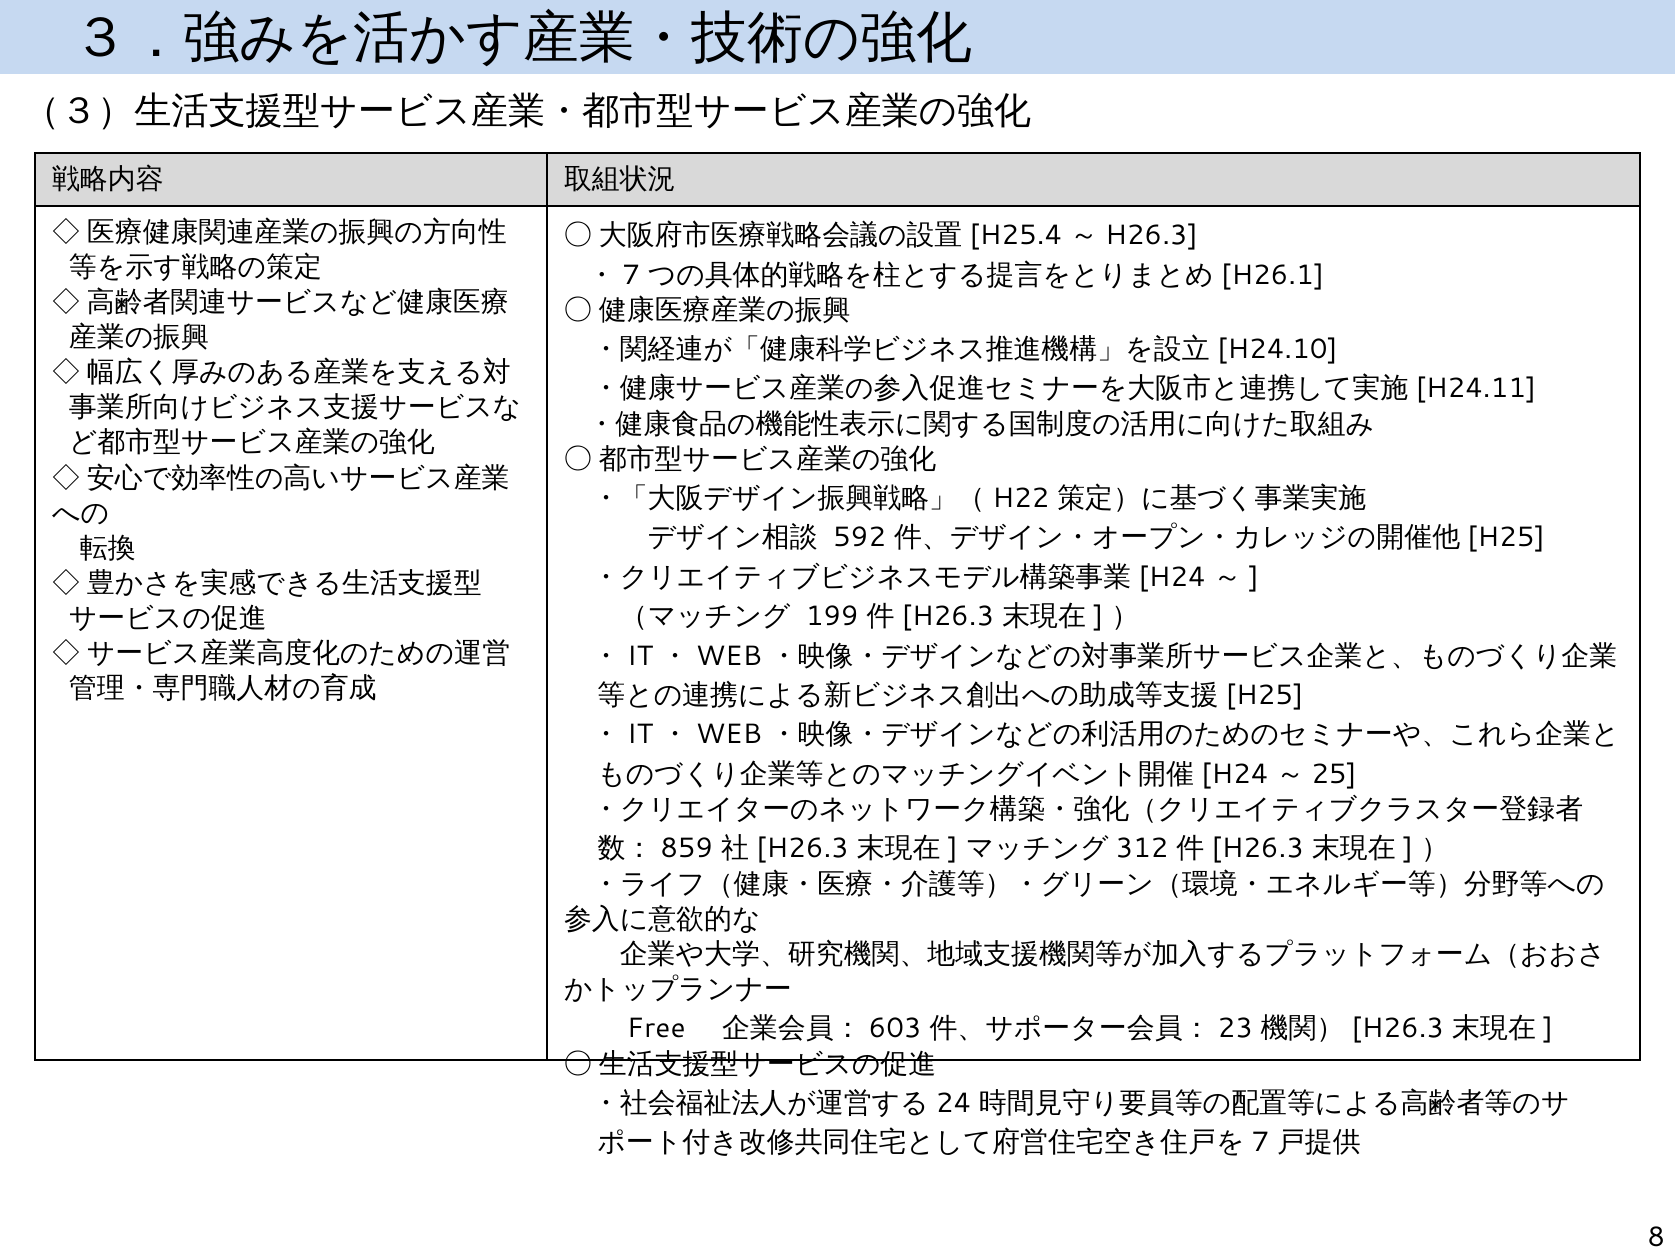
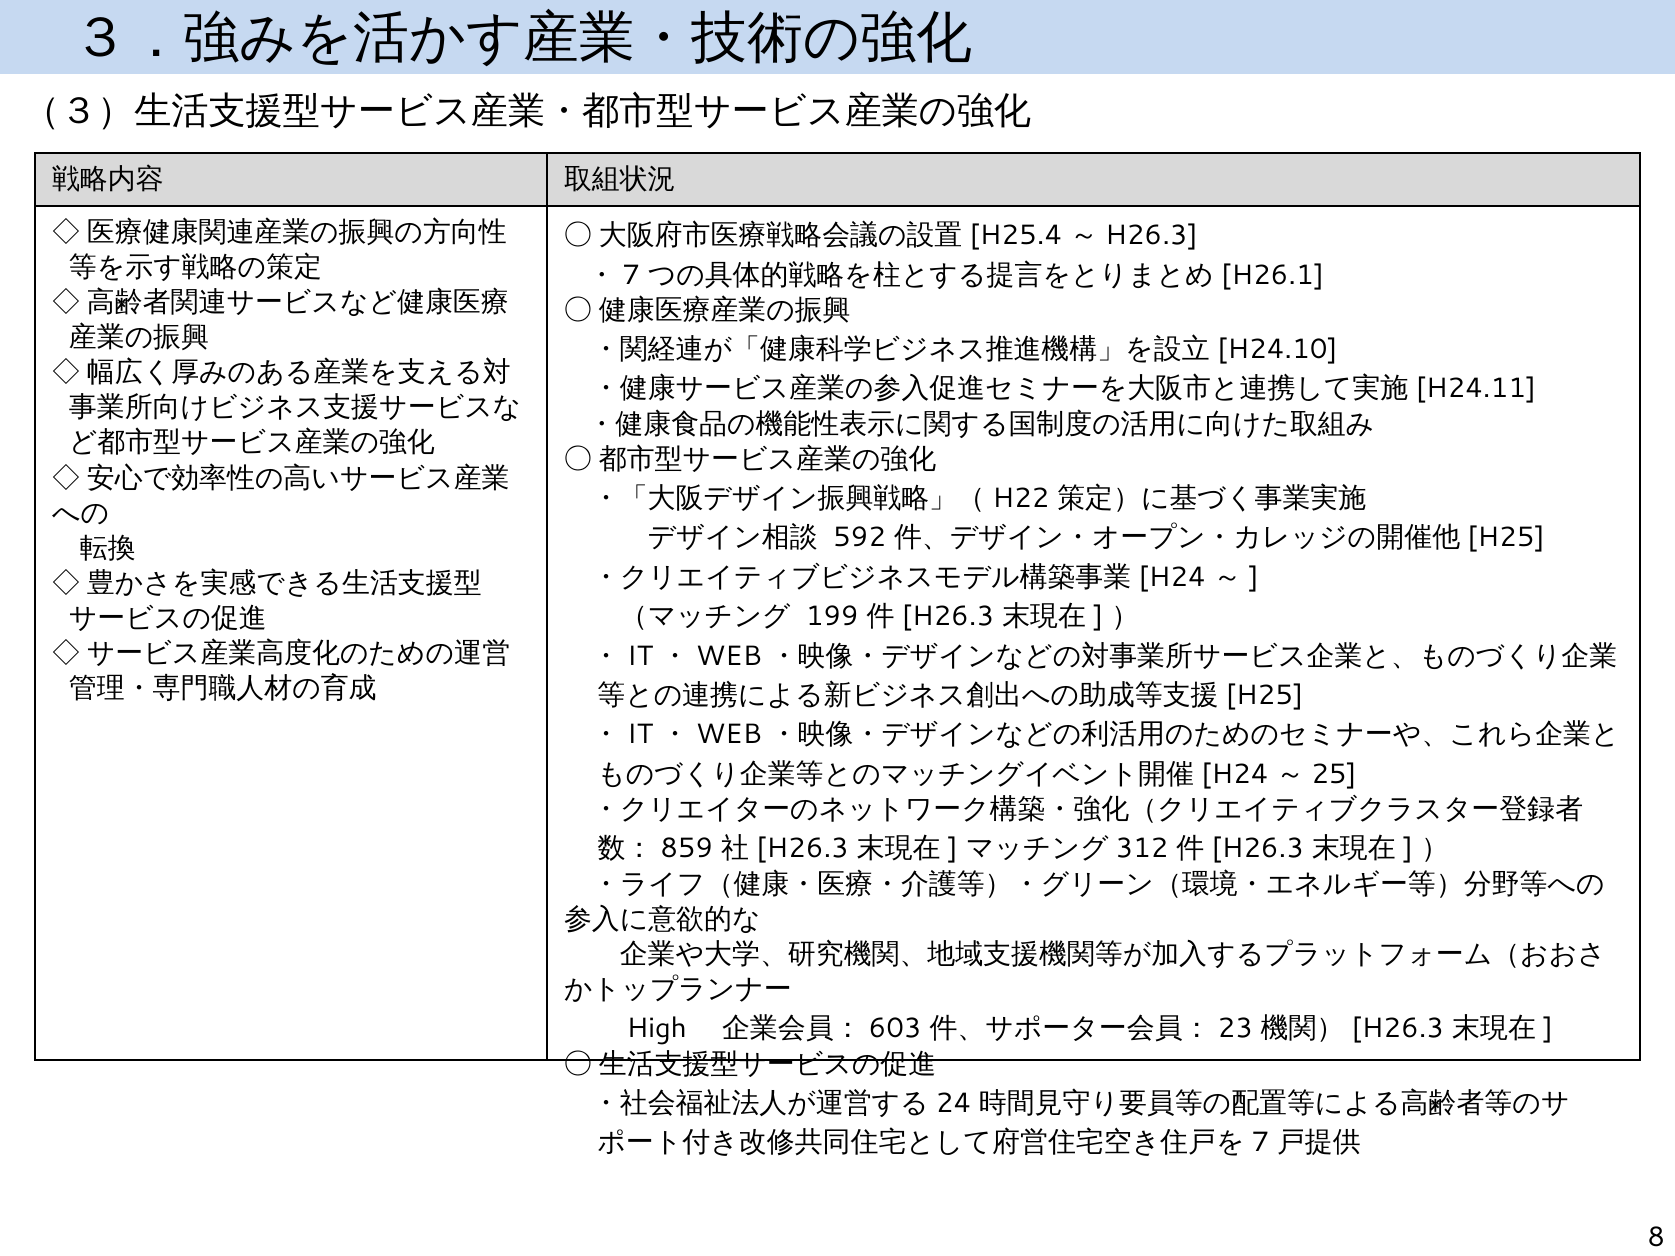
Free: Free -> High (657, 1029)
